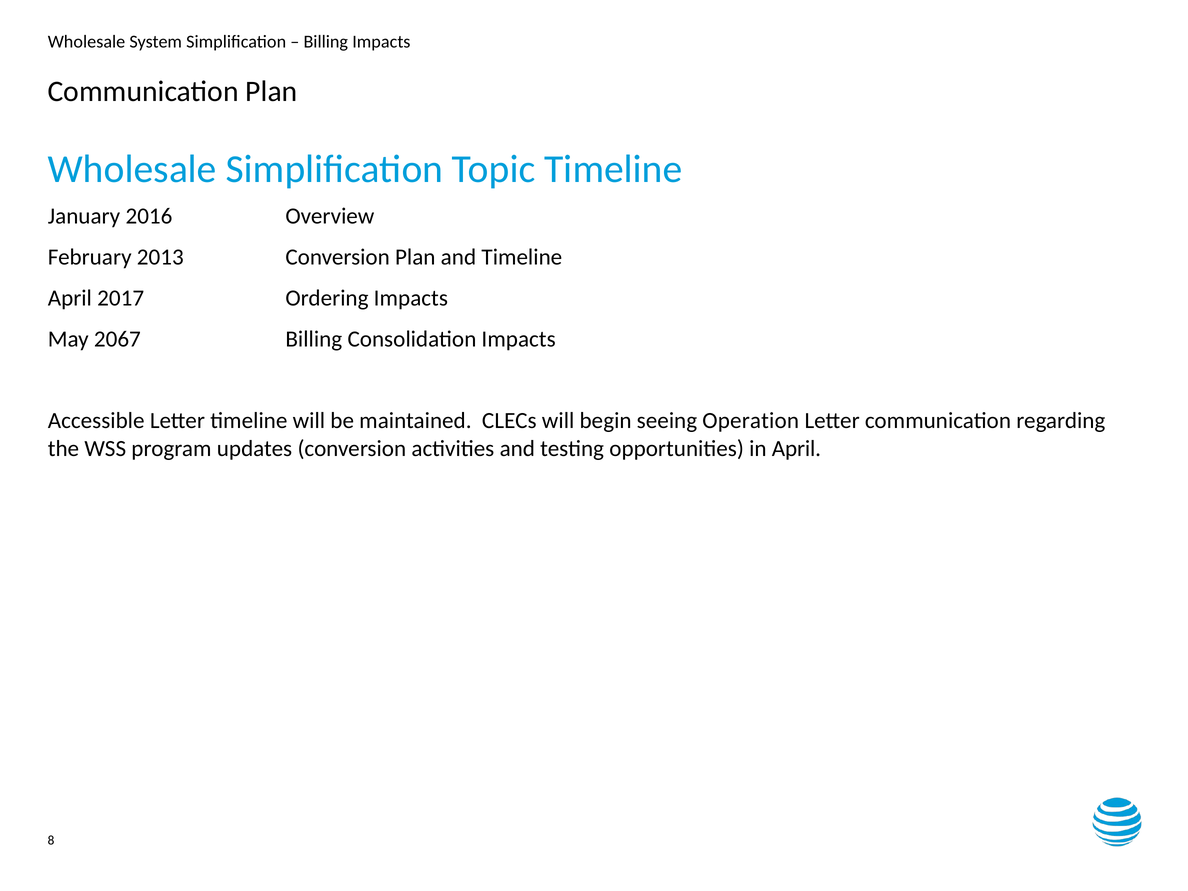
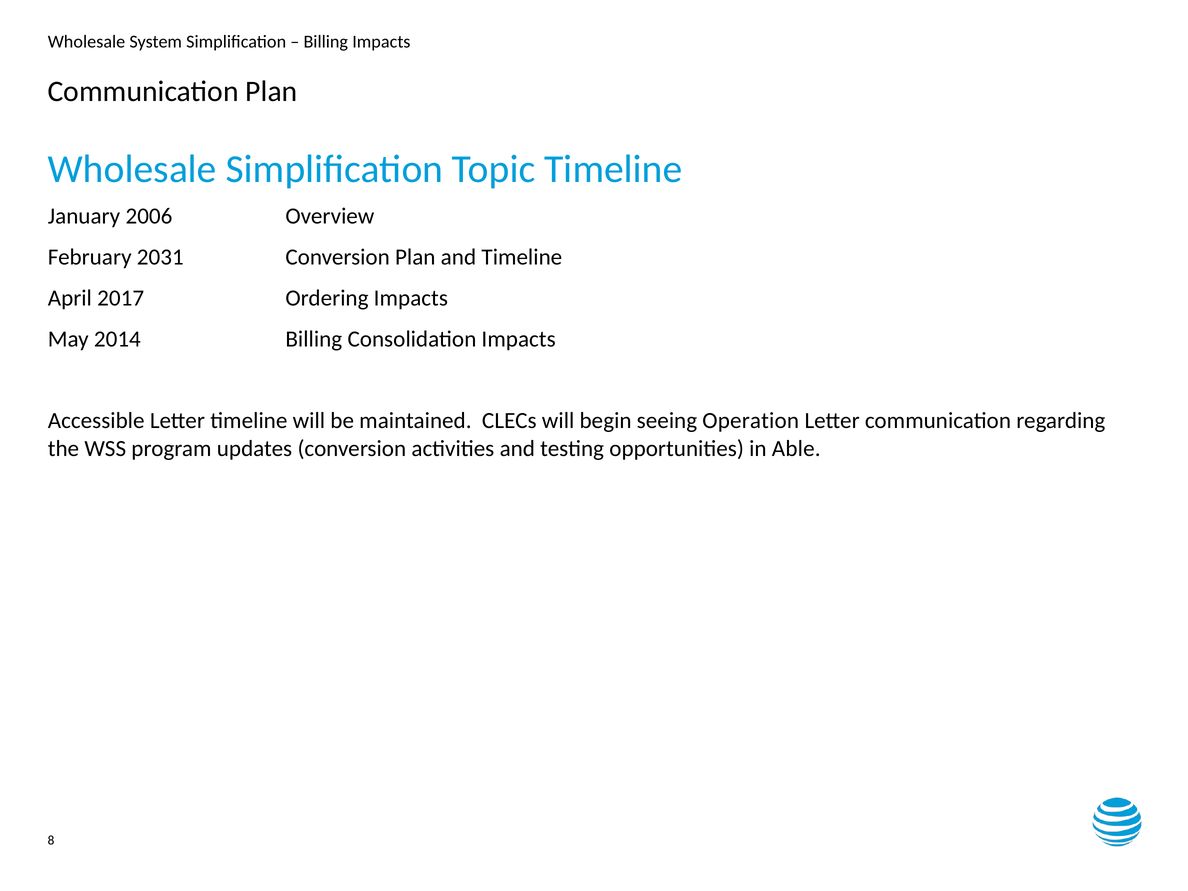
2016: 2016 -> 2006 (149, 216)
2013: 2013 -> 2031 (160, 257)
2067: 2067 -> 2014 (117, 339)
in April: April -> Able (796, 449)
